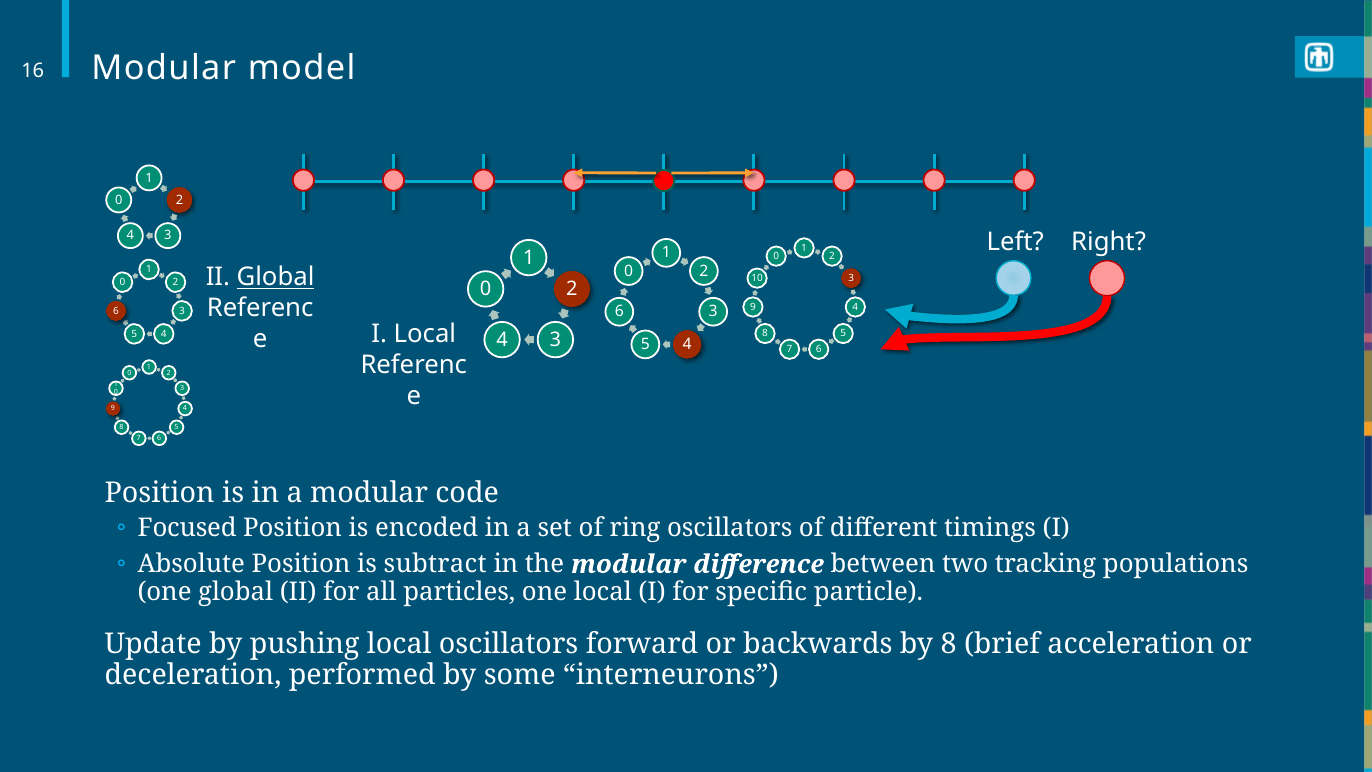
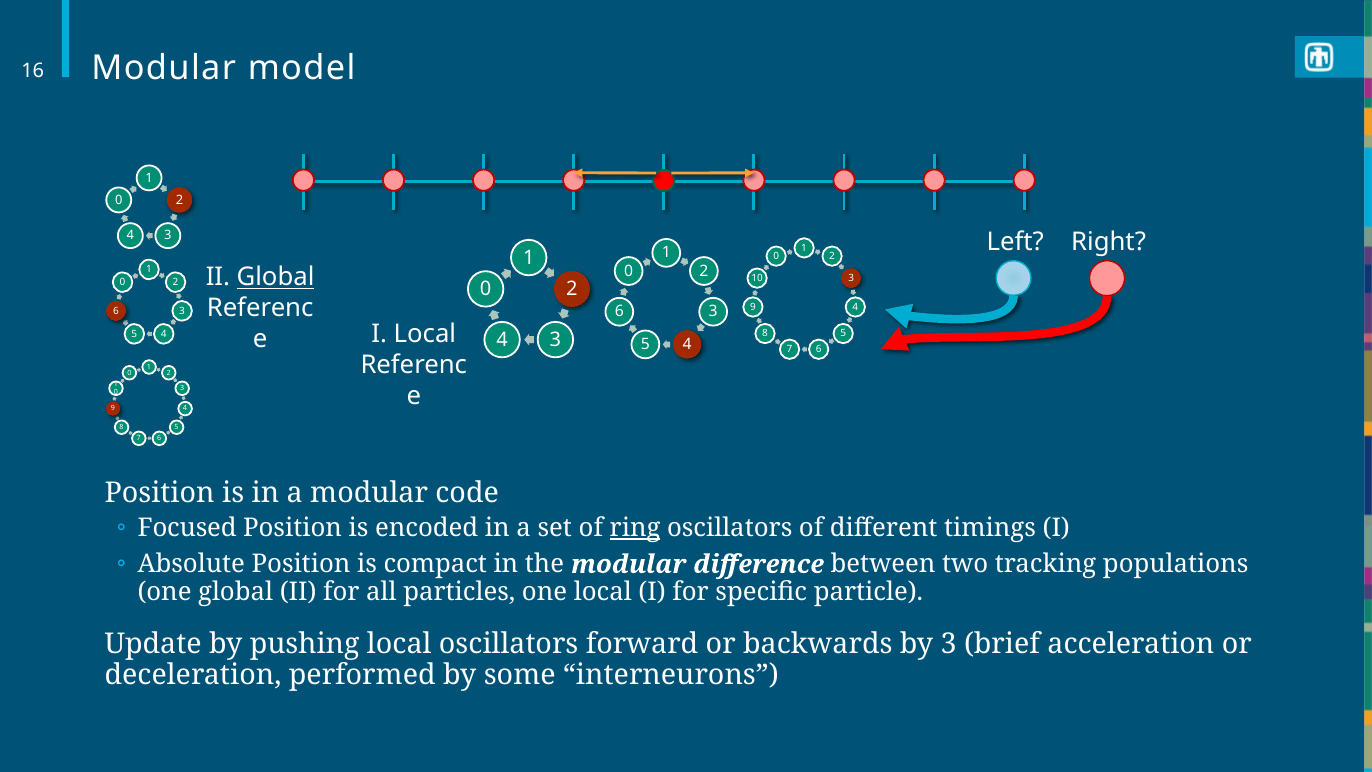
ring underline: none -> present (635, 528)
subtract: subtract -> compact (435, 564)
by 8: 8 -> 3 (949, 644)
